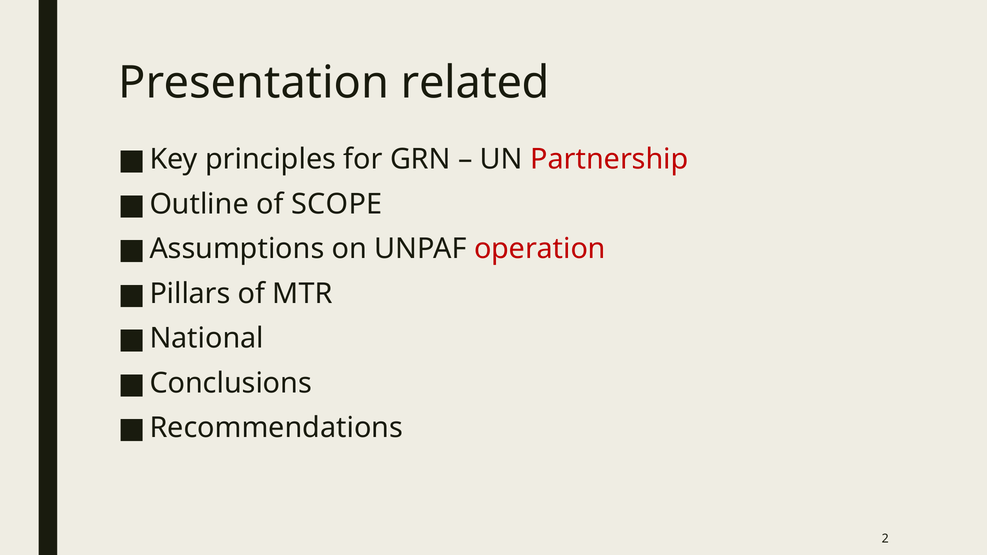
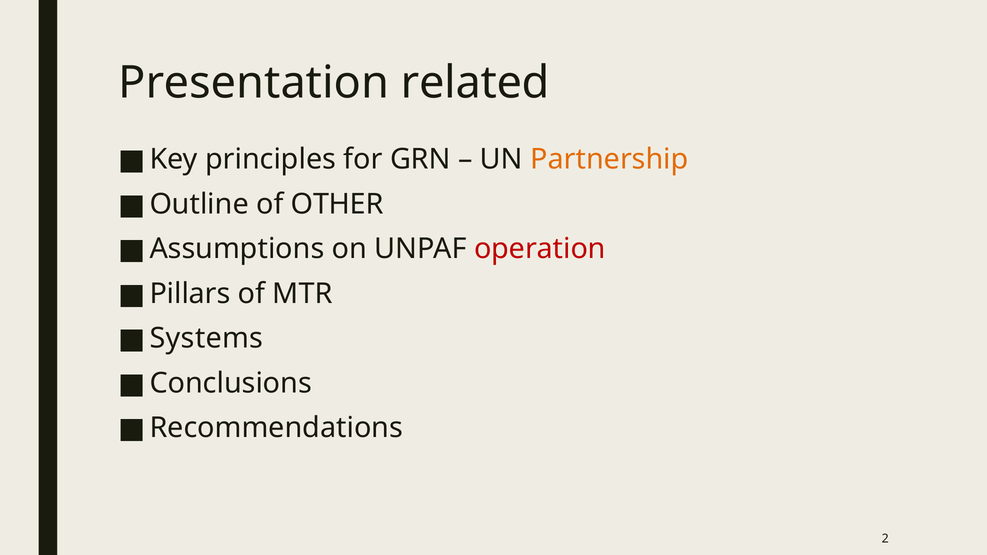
Partnership colour: red -> orange (609, 160)
SCOPE: SCOPE -> OTHER (337, 204)
National: National -> Systems (207, 339)
